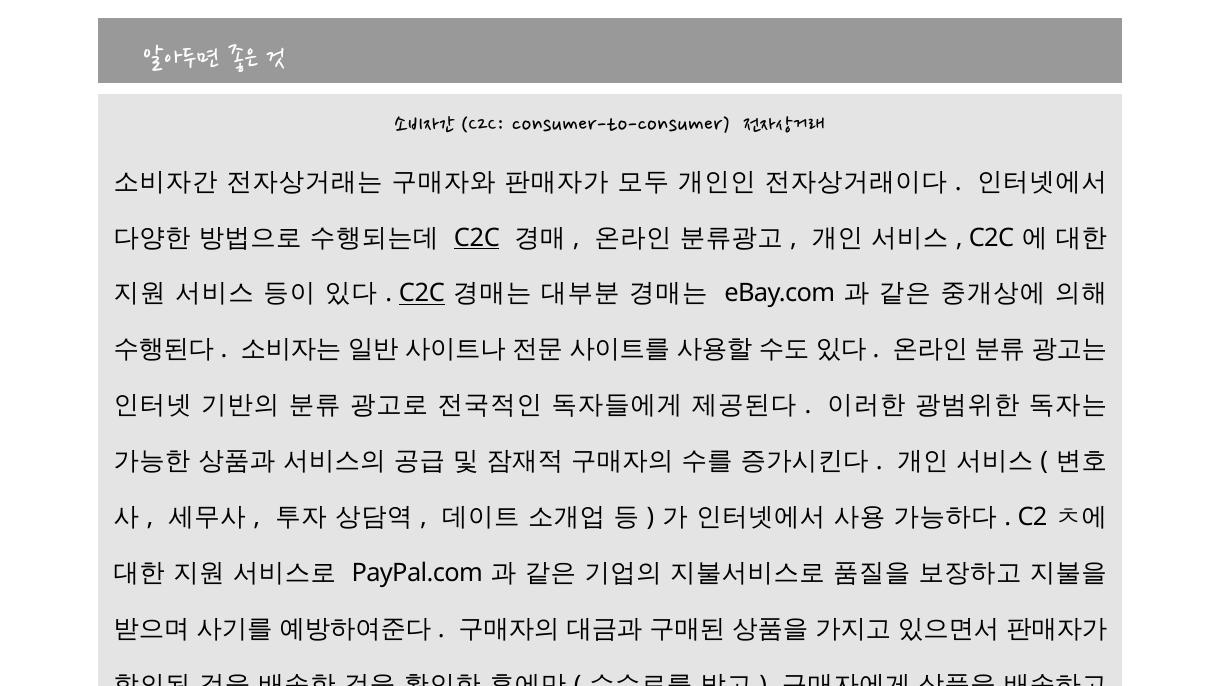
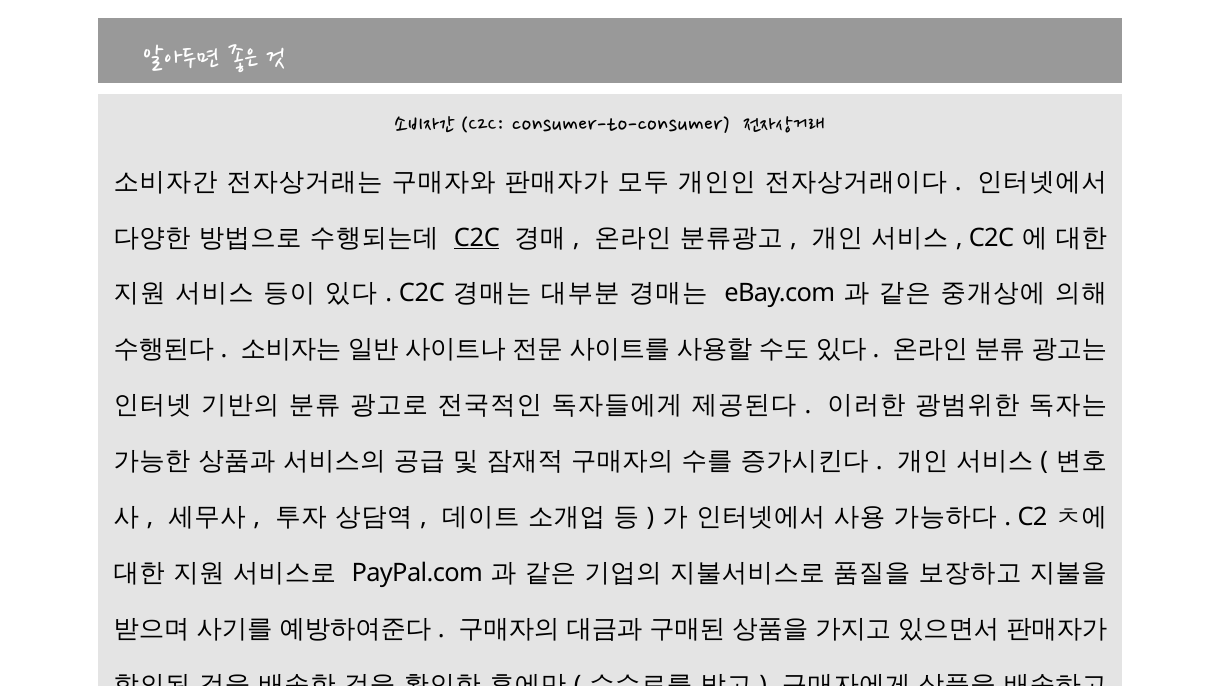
C2C underline: present -> none (422, 294)
